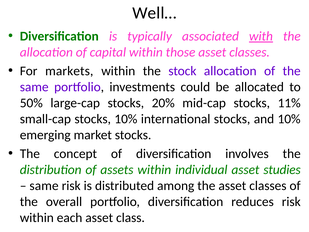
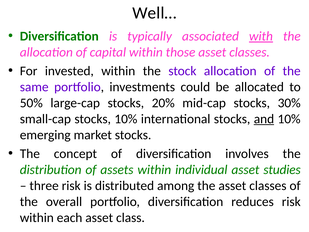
markets: markets -> invested (69, 71)
11%: 11% -> 30% (289, 103)
and underline: none -> present (264, 119)
same: same -> three (44, 185)
